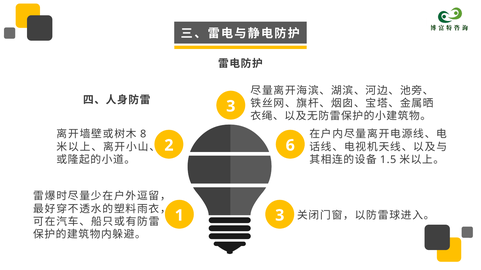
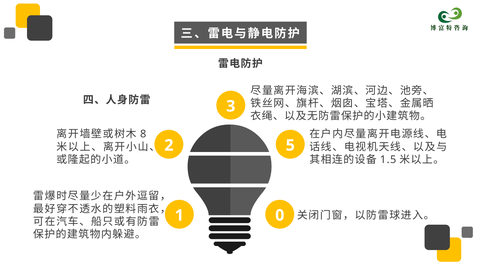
6: 6 -> 5 (290, 146)
1 3: 3 -> 0 (280, 216)
